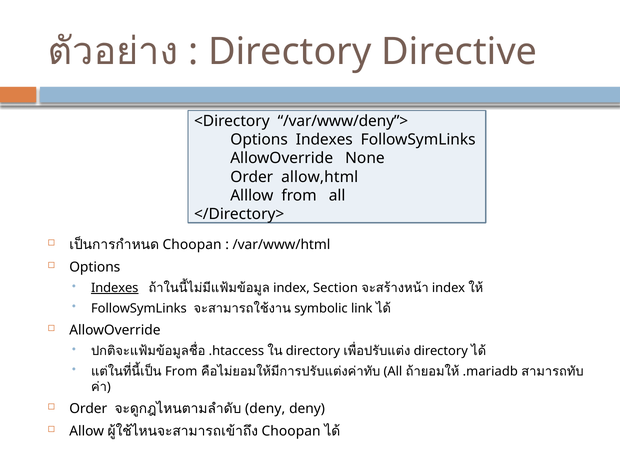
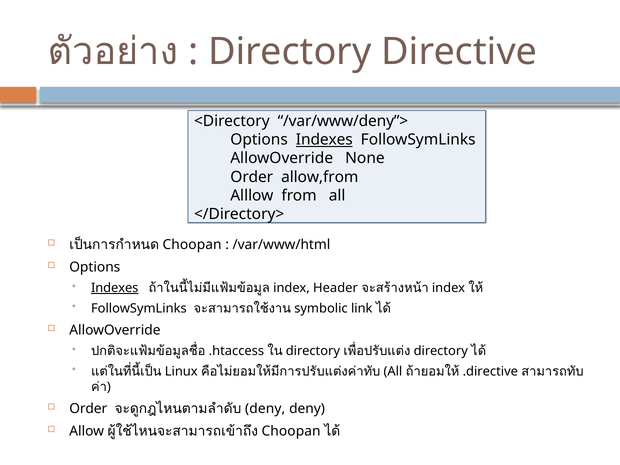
Indexes underline: none -> present (324, 140)
allow,html: allow,html -> allow,from (320, 177)
Section: Section -> Header (335, 288)
From: From -> Linux (181, 371)
.mariadb: .mariadb -> .directive (490, 371)
